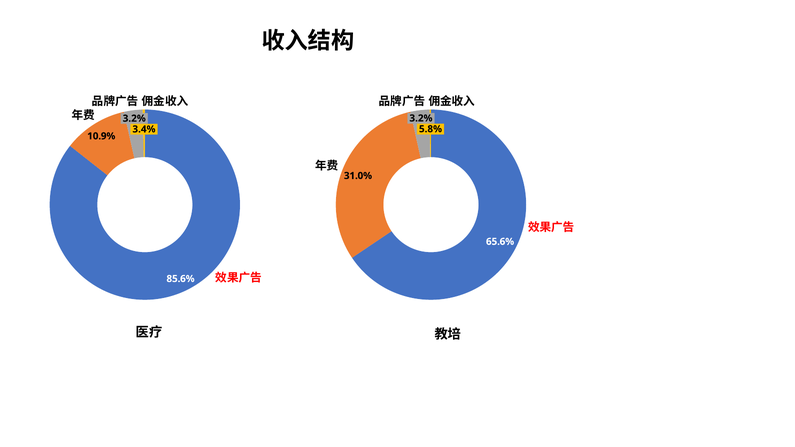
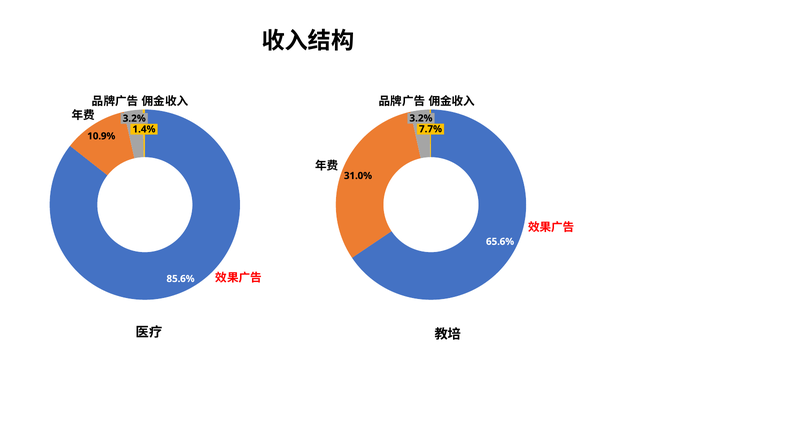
5.8%: 5.8% -> 7.7% (430, 129)
3.4%: 3.4% -> 1.4% (144, 129)
